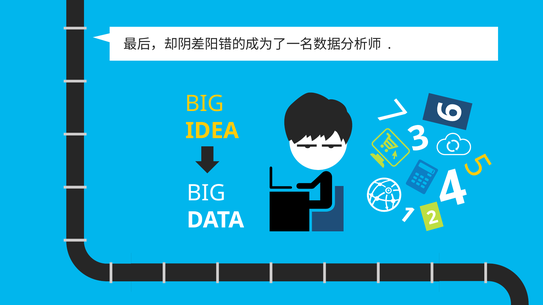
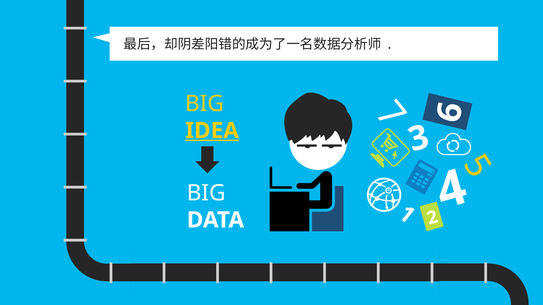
IDEA underline: none -> present (212, 131)
